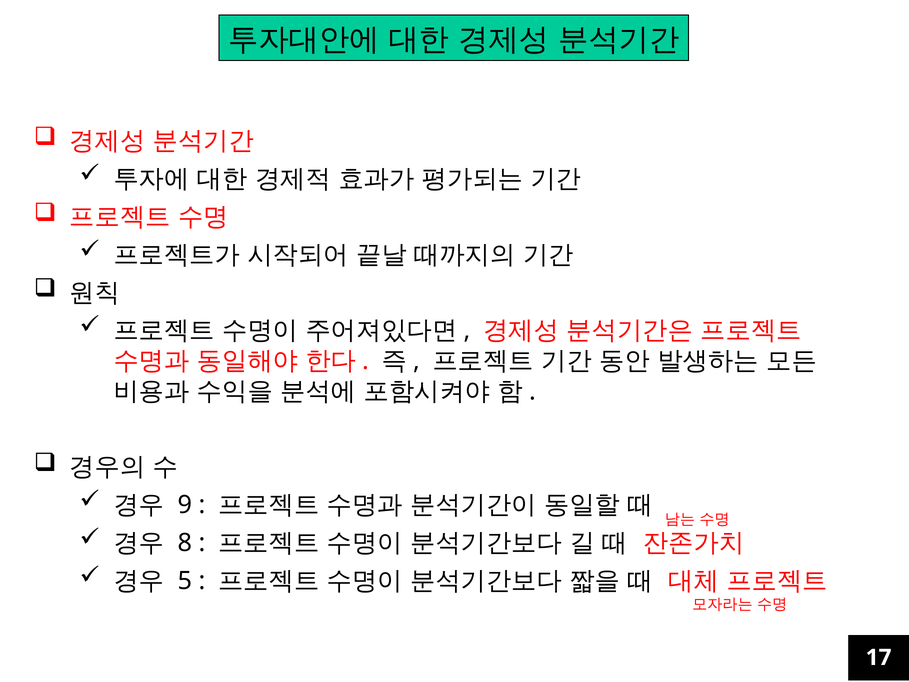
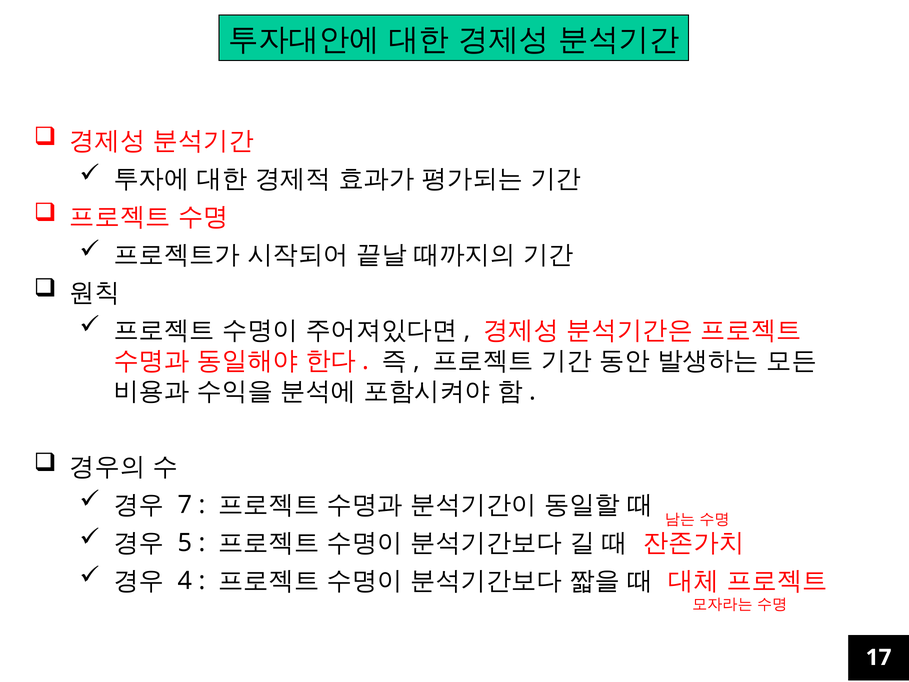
9: 9 -> 7 (185, 505)
8: 8 -> 5 (185, 543)
5: 5 -> 4 (185, 581)
